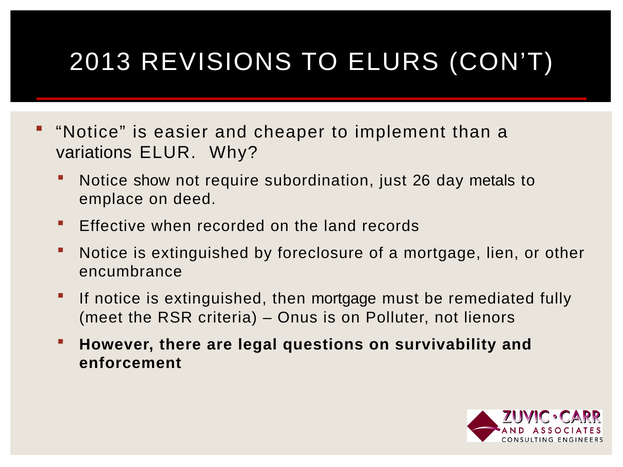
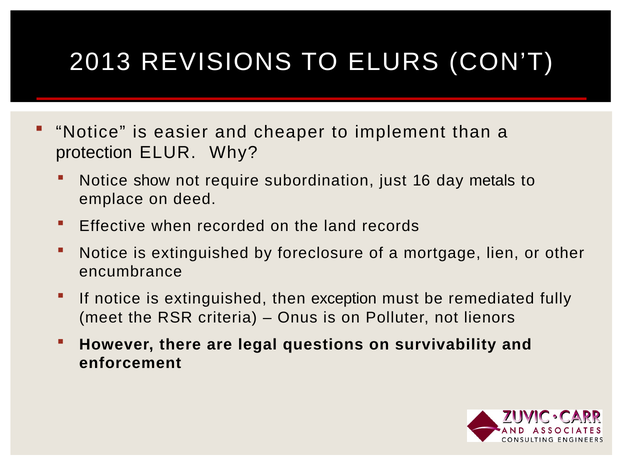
variations: variations -> protection (94, 153)
26: 26 -> 16 (421, 181)
then mortgage: mortgage -> exception (344, 299)
